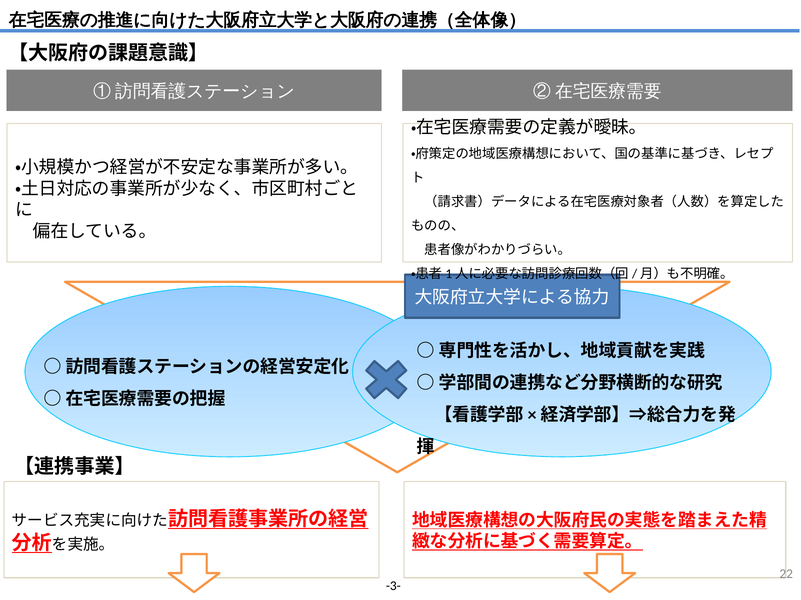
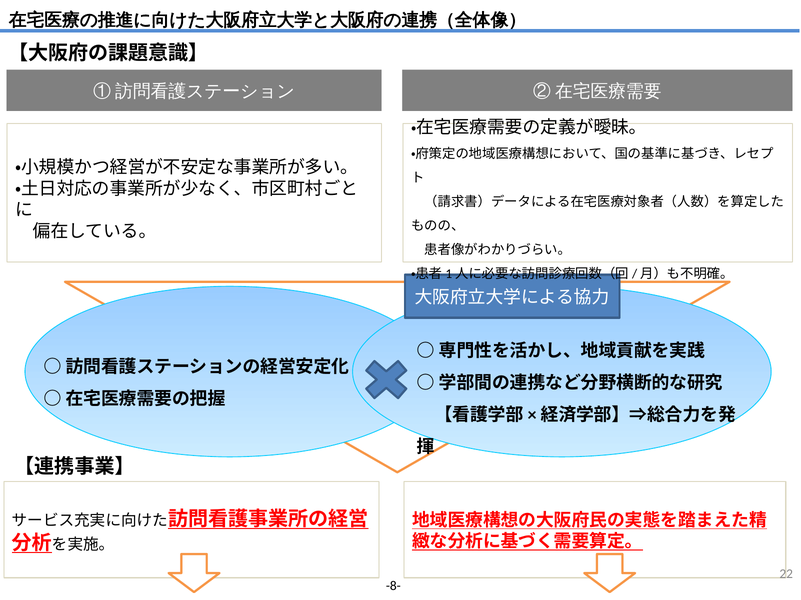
-3-: -3- -> -8- (393, 587)
